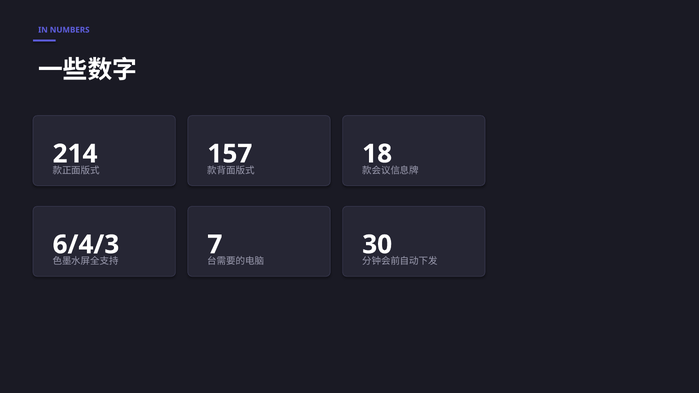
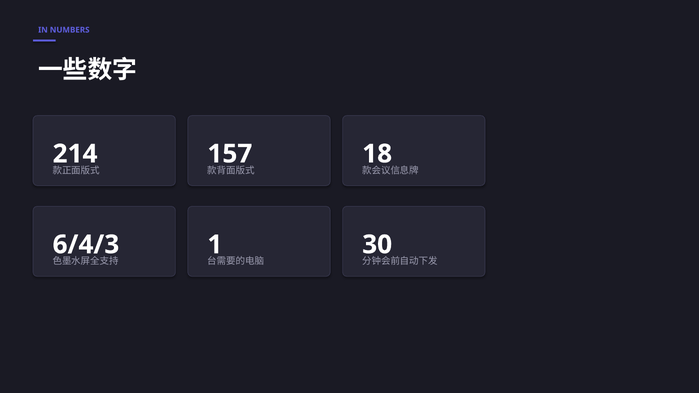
7: 7 -> 1 (215, 245)
